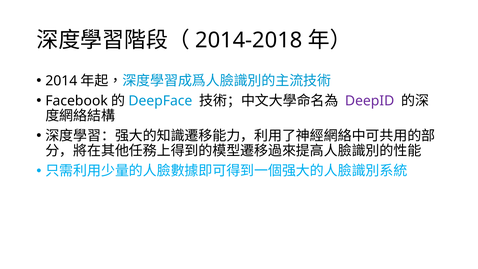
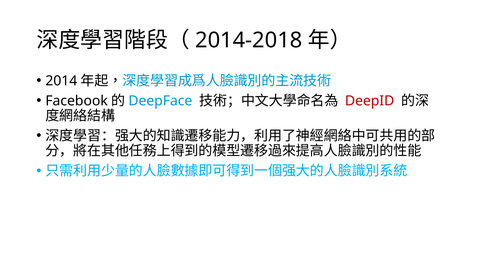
DeepID colour: purple -> red (370, 101)
